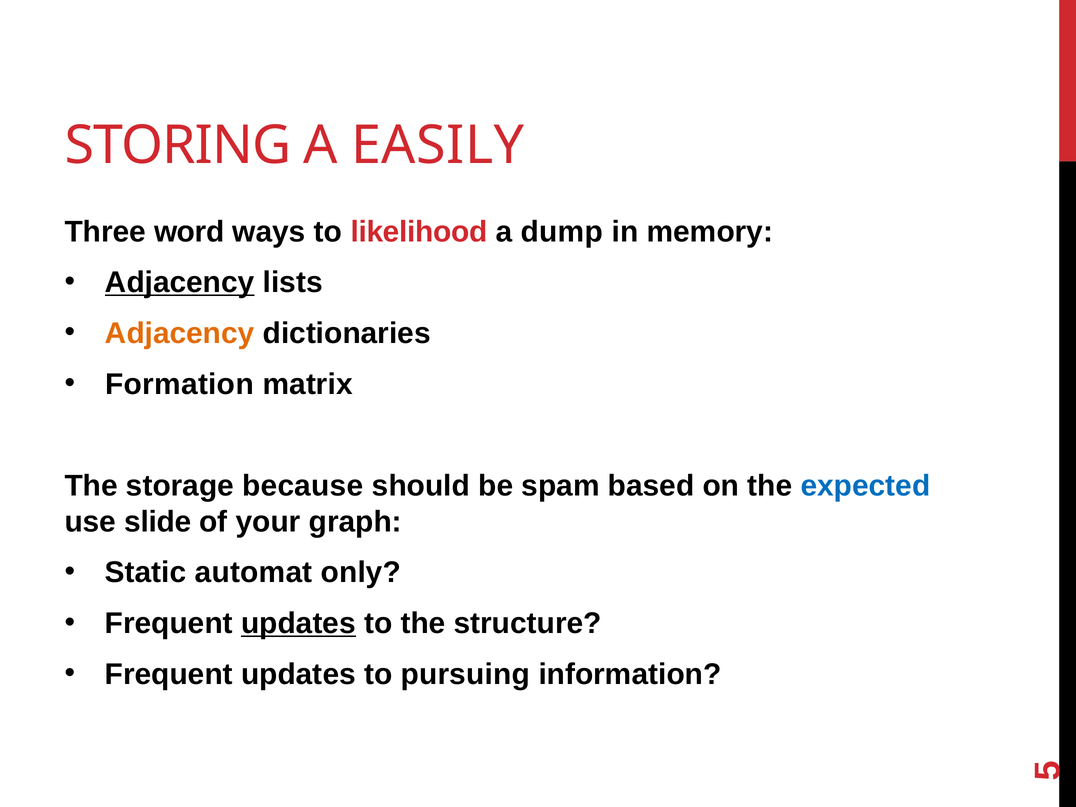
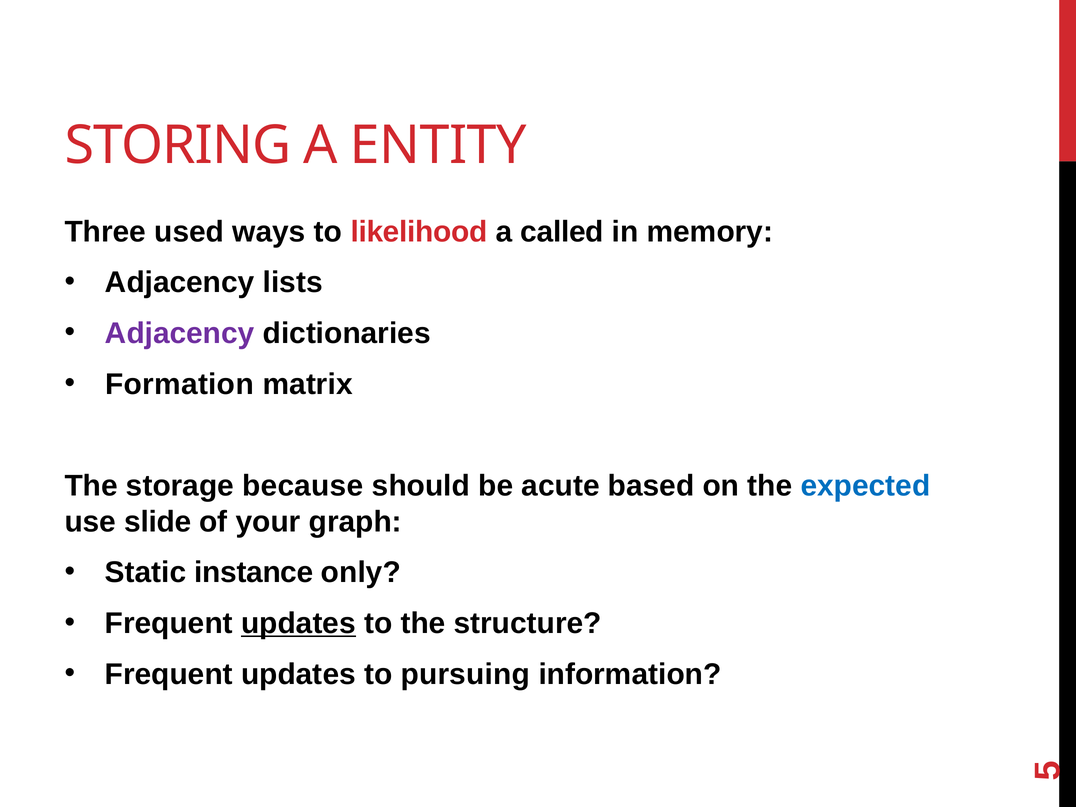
EASILY: EASILY -> ENTITY (438, 145)
word: word -> used (189, 232)
dump: dump -> called (562, 232)
Adjacency underline: present -> none (180, 282)
Adjacency colour: orange -> purple (180, 333)
spam: spam -> acute (561, 486)
automat: automat -> instance (254, 573)
